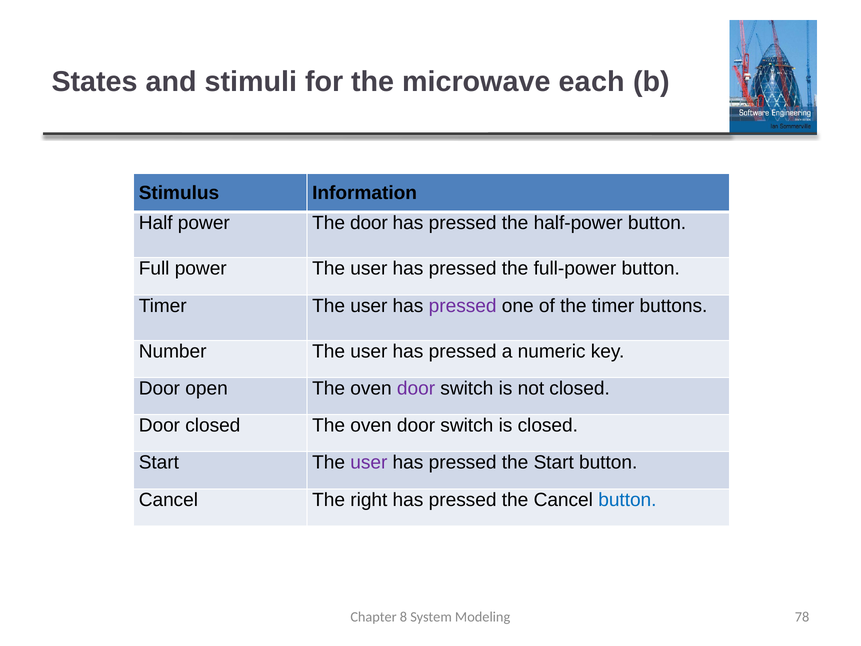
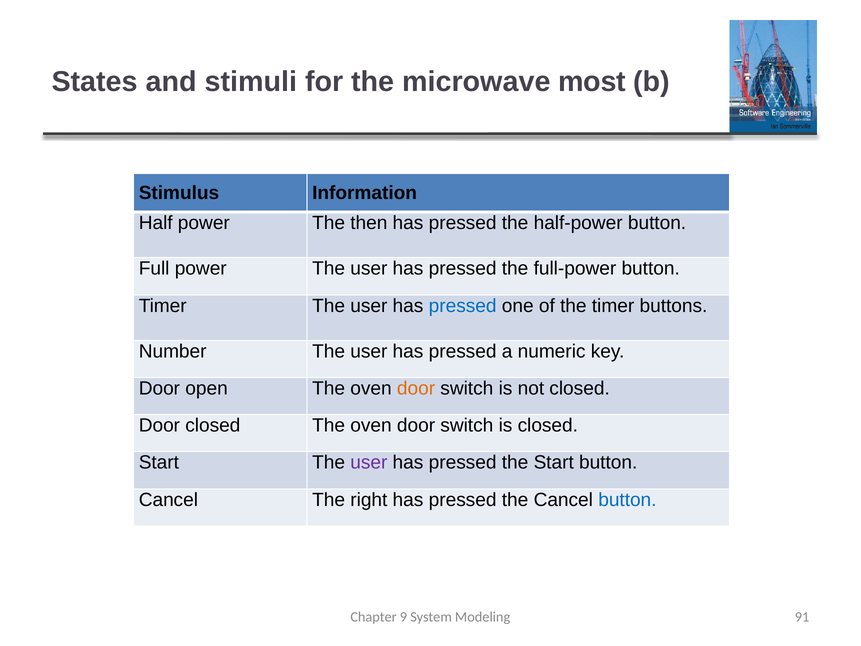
each: each -> most (592, 82)
The door: door -> then (369, 223)
pressed colour: purple -> blue (463, 306)
door colour: purple -> orange (416, 388)
8: 8 -> 9 (403, 617)
78: 78 -> 91 (802, 617)
